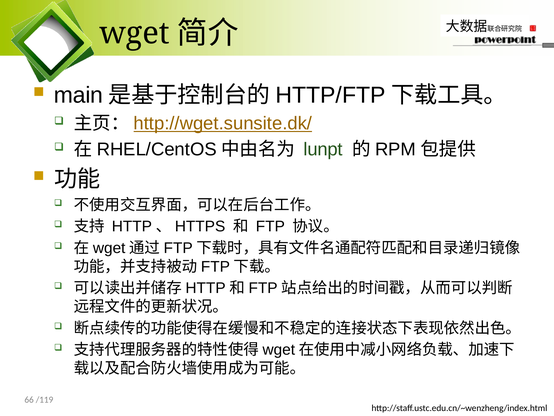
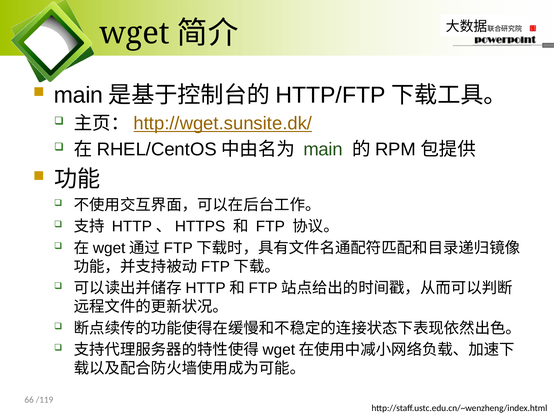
lunpt: lunpt -> main (323, 149)
